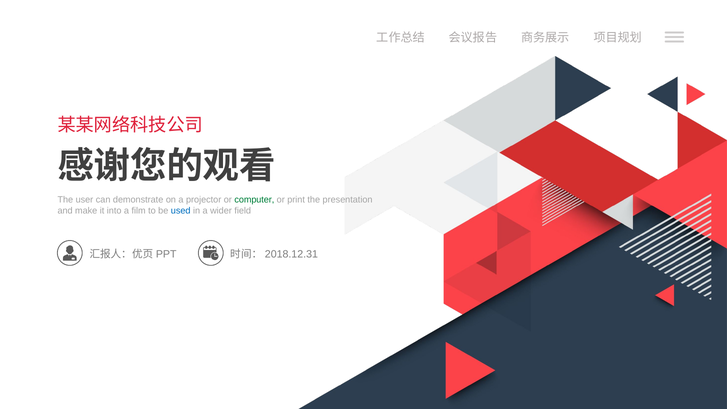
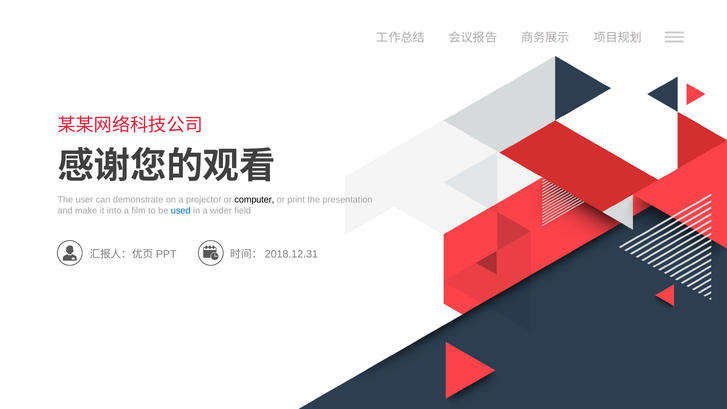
computer colour: green -> black (254, 200)
